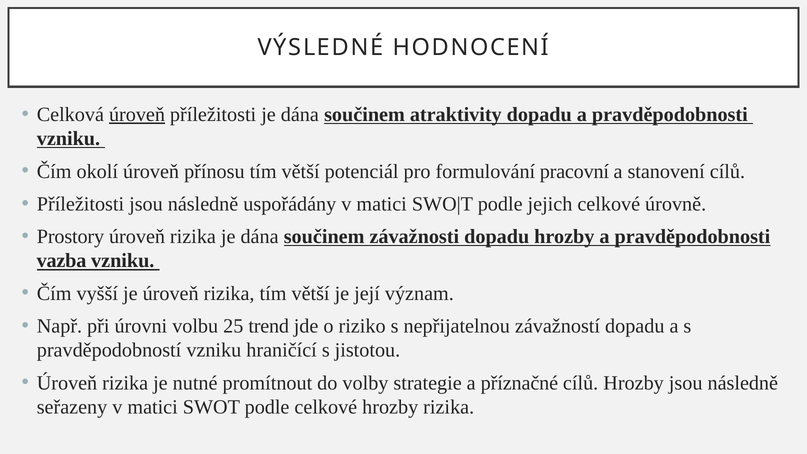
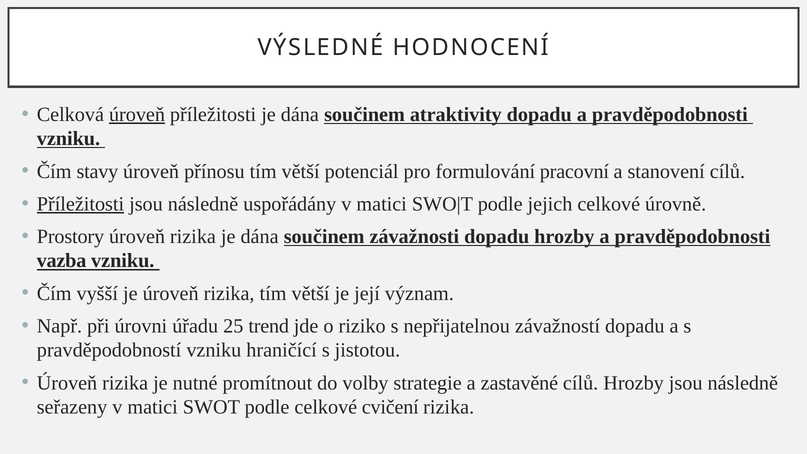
okolí: okolí -> stavy (97, 171)
Příležitosti underline: none -> present (80, 204)
volbu: volbu -> úřadu (195, 326)
příznačné: příznačné -> zastavěné (519, 383)
celkové hrozby: hrozby -> cvičení (390, 407)
